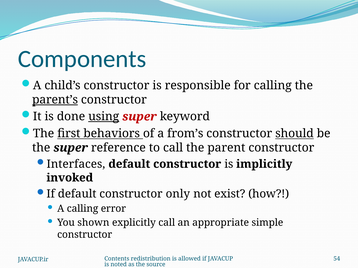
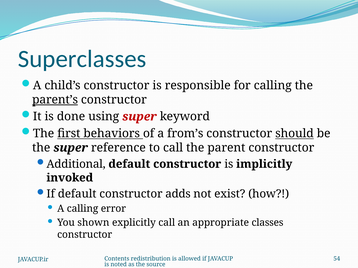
Components: Components -> Superclasses (82, 59)
using underline: present -> none (104, 117)
Interfaces: Interfaces -> Additional (76, 164)
only: only -> adds (178, 194)
simple: simple -> classes (267, 223)
